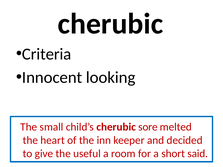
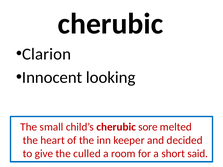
Criteria: Criteria -> Clarion (47, 54)
useful: useful -> culled (87, 154)
